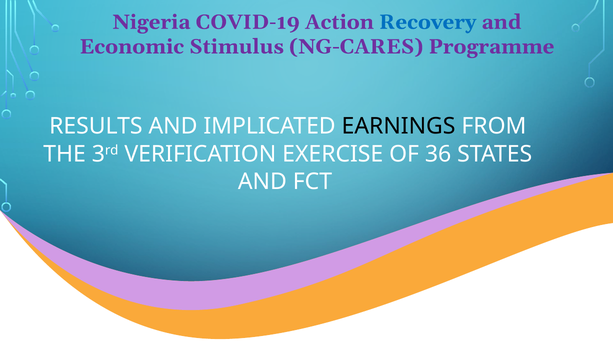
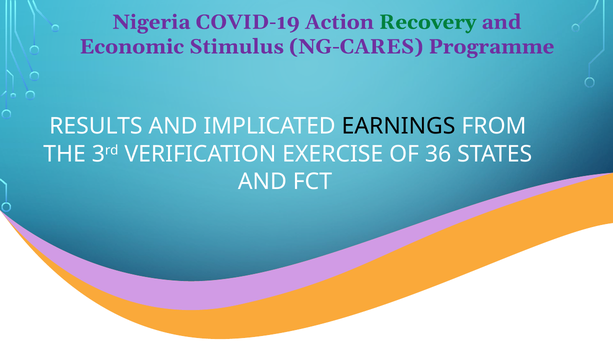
Recovery colour: blue -> green (428, 22)
